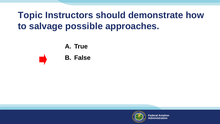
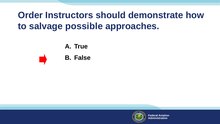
Topic: Topic -> Order (30, 15)
